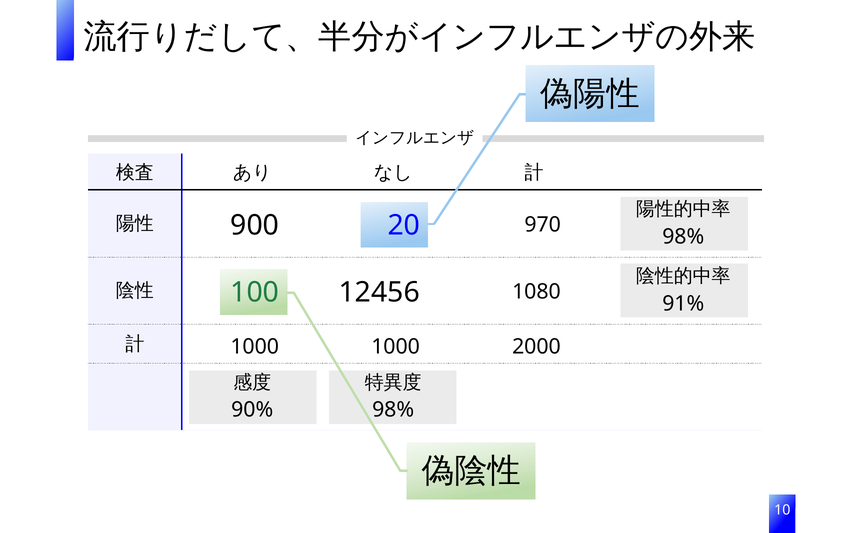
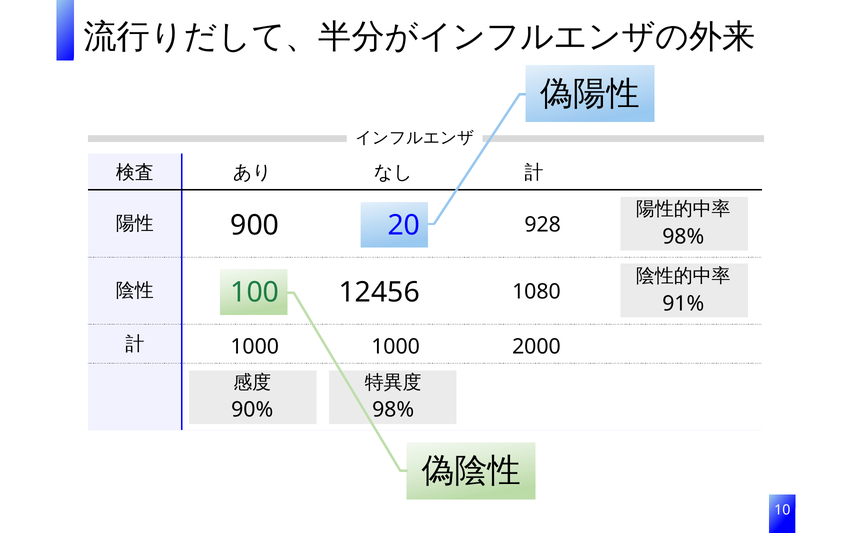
970: 970 -> 928 (543, 224)
